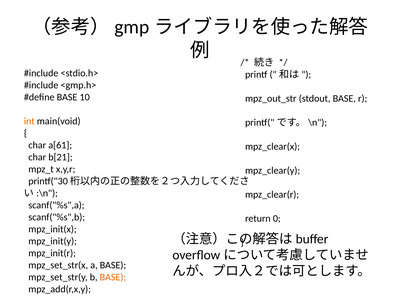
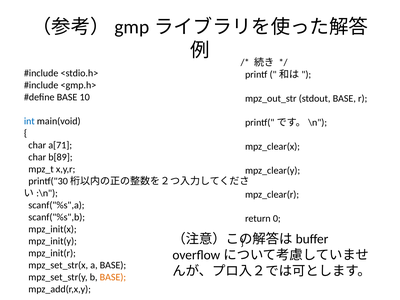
int colour: orange -> blue (29, 121)
a[61: a[61 -> a[71 (60, 145)
b[21: b[21 -> b[89 (60, 157)
